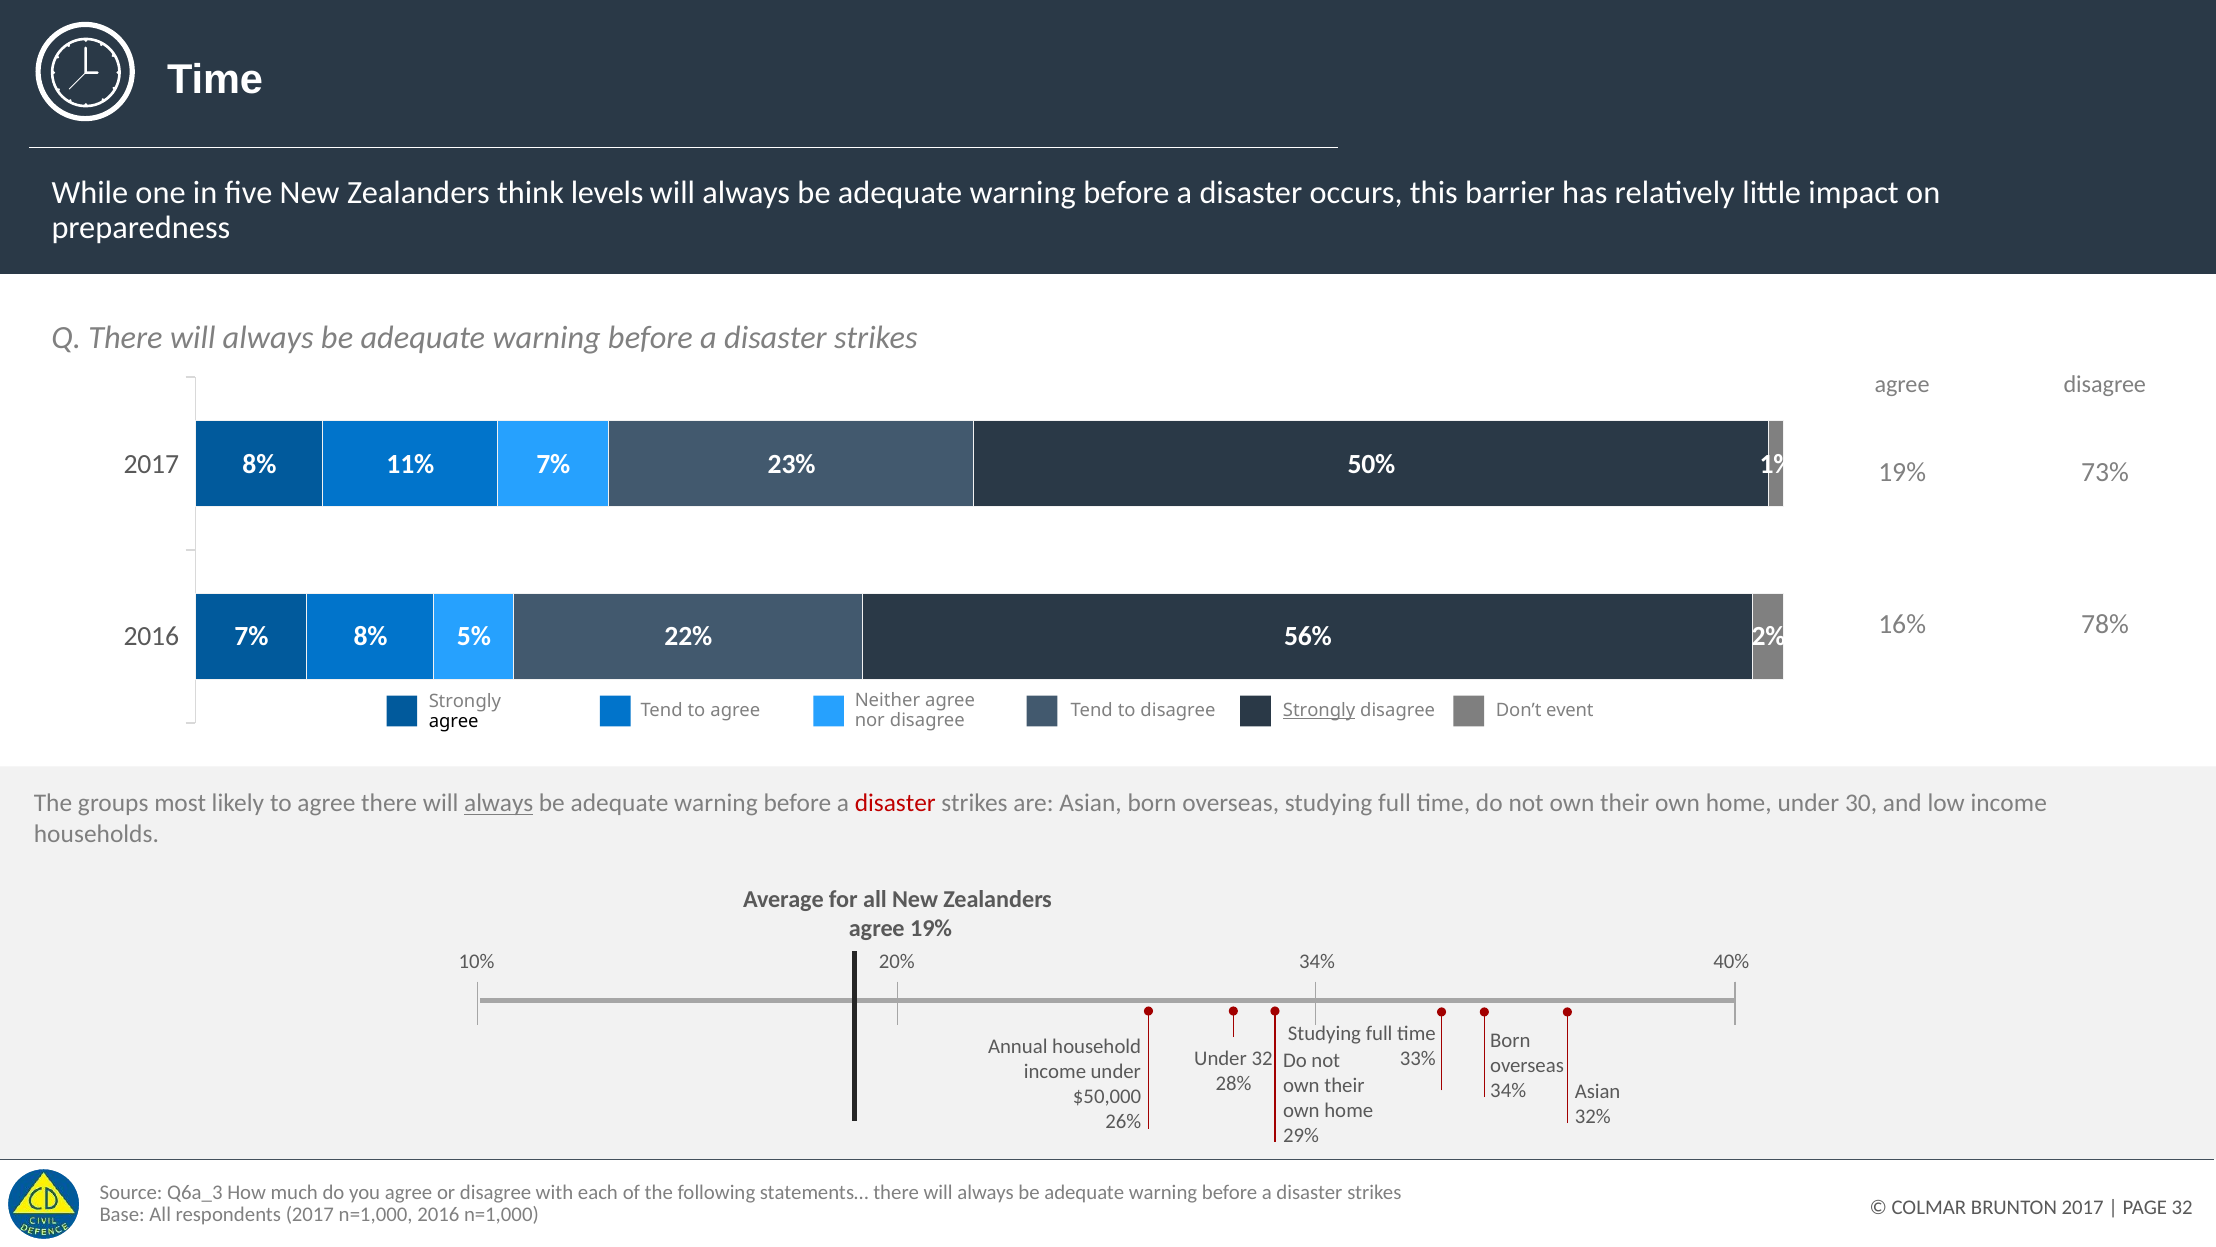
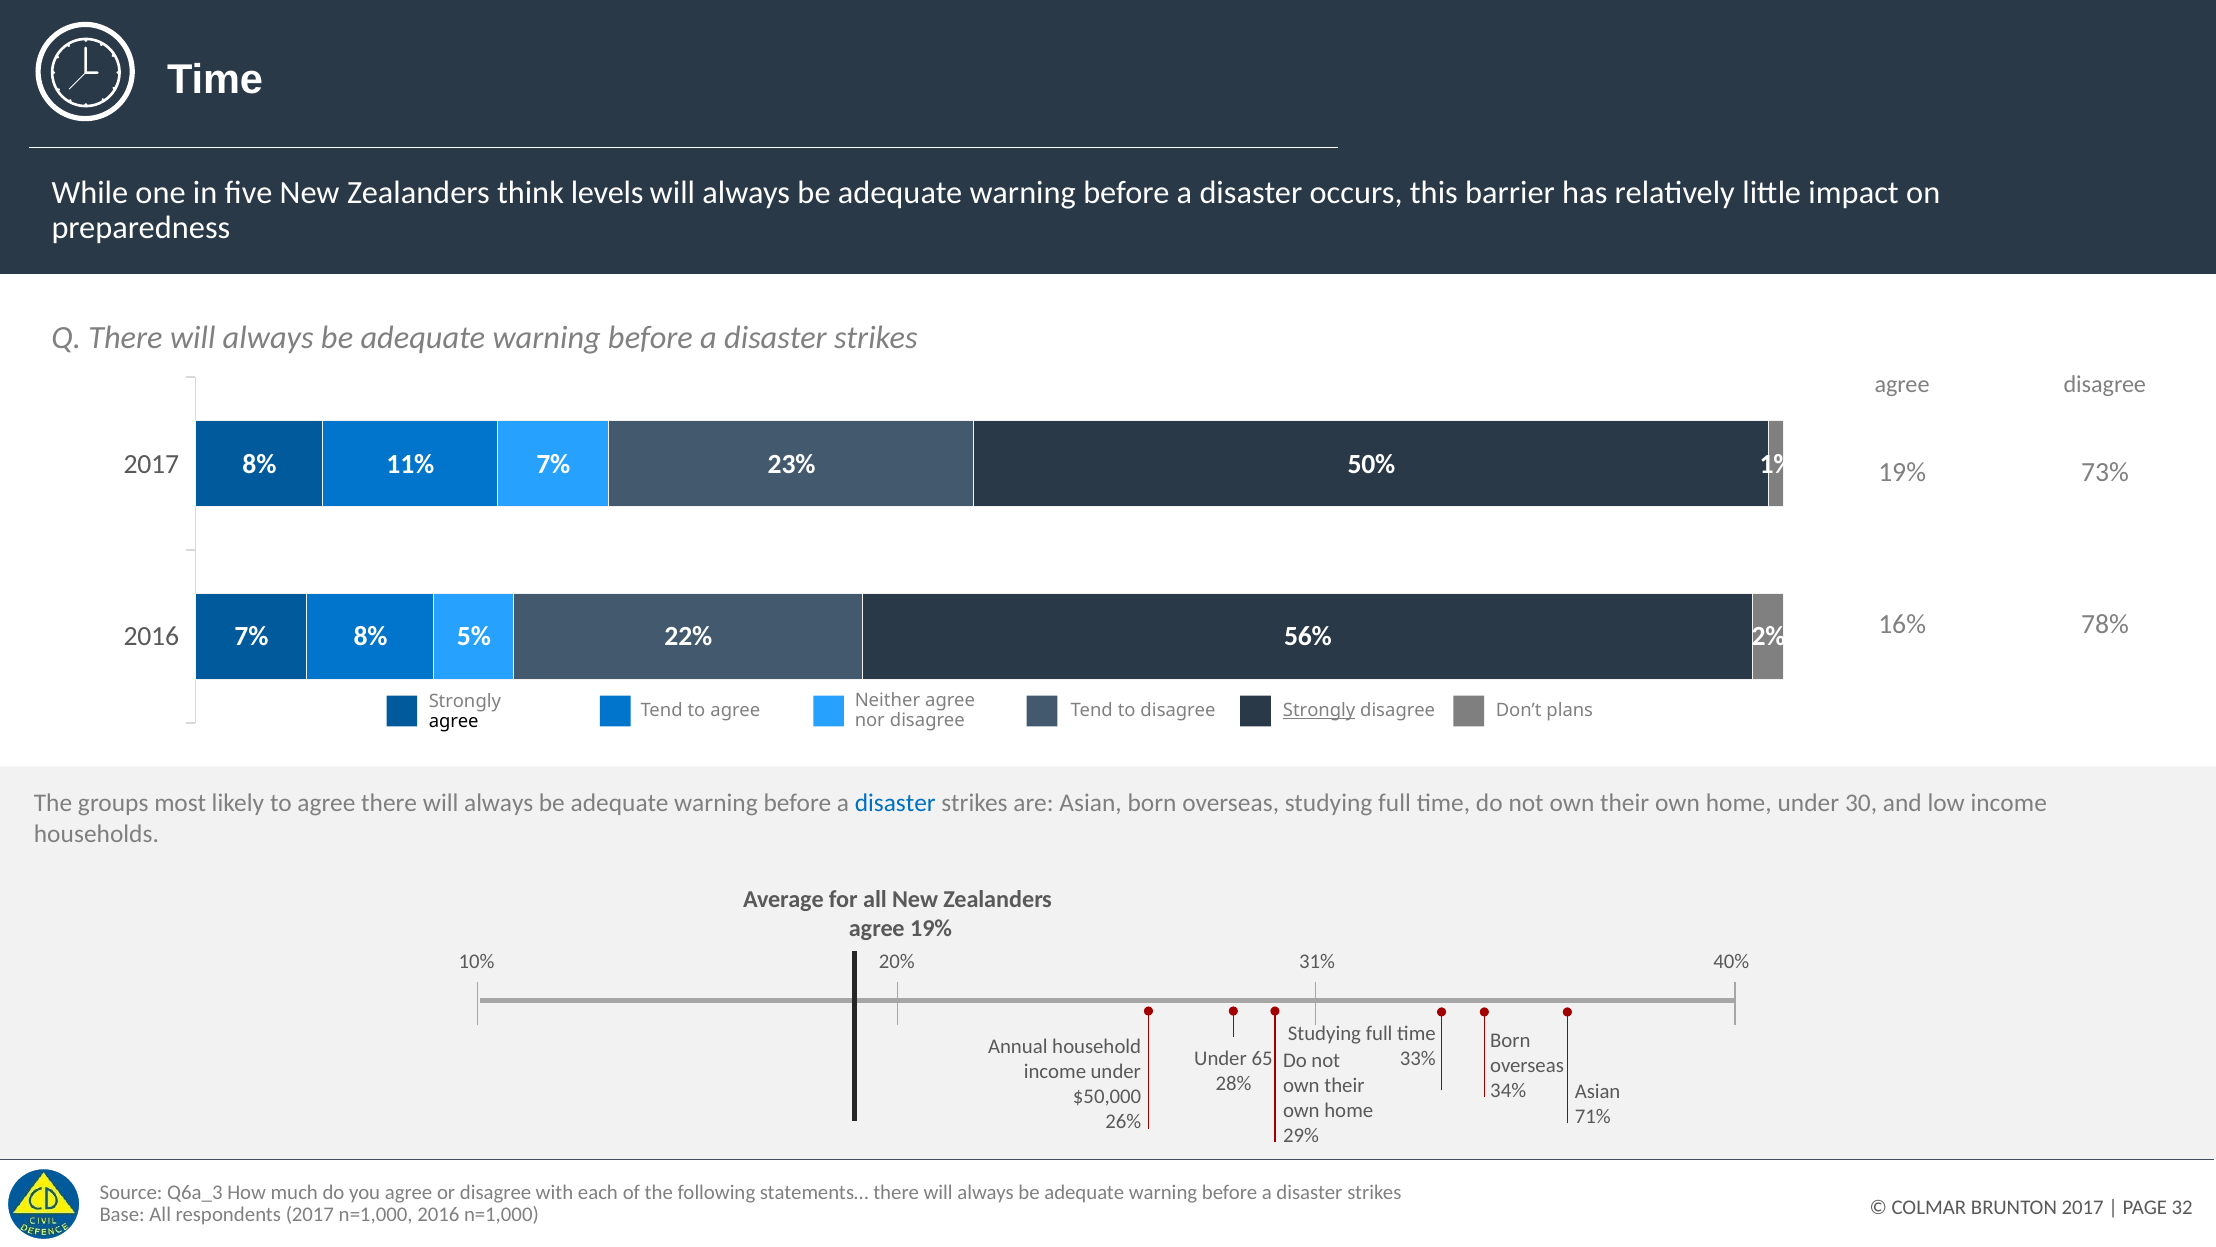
event: event -> plans (1570, 710)
always underline: present -> none (499, 803)
disaster colour: red -> blue (895, 803)
34%: 34% -> 31% (1317, 961)
Under 32: 32 -> 65 (1262, 1058)
32%: 32% -> 71% (1593, 1116)
